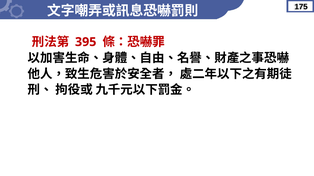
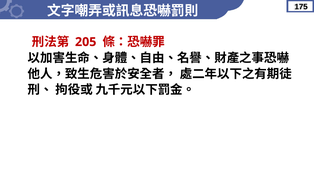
395: 395 -> 205 (86, 42)
